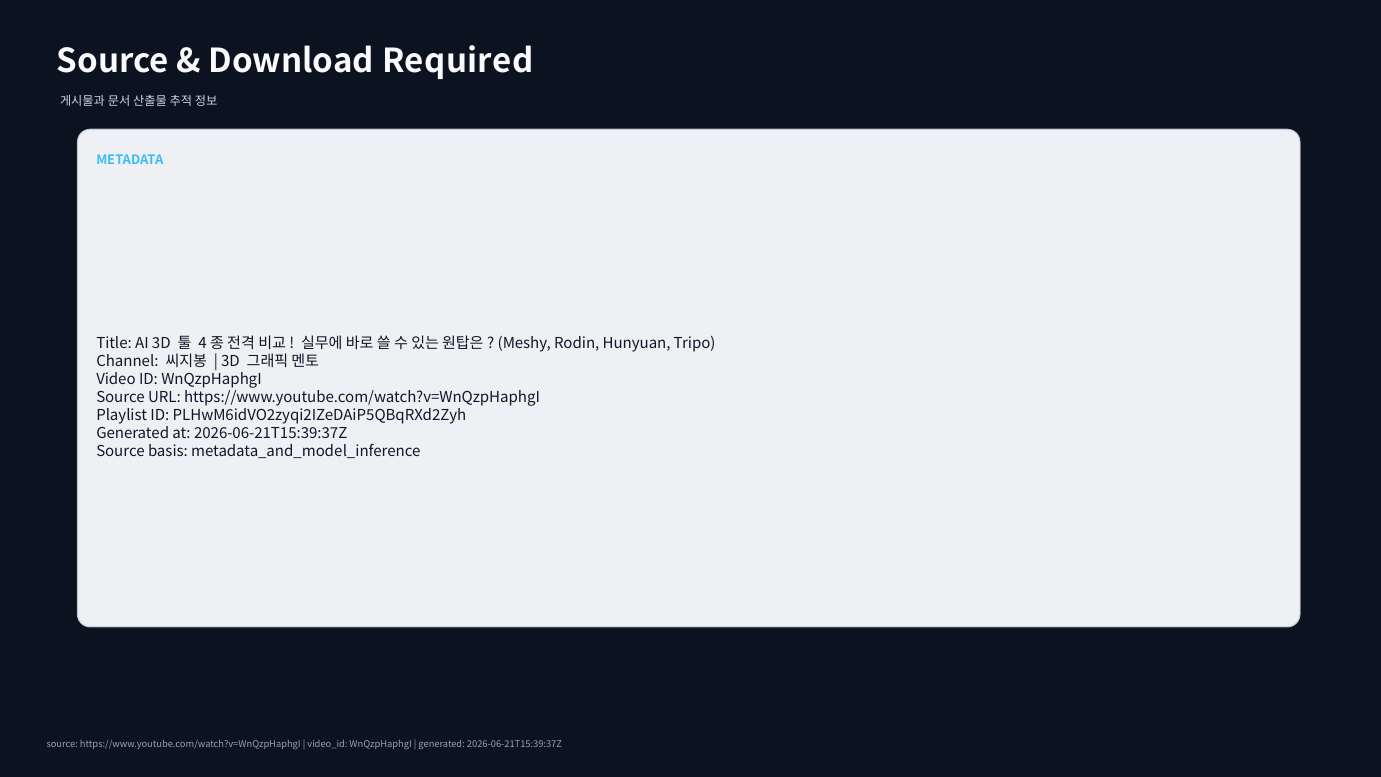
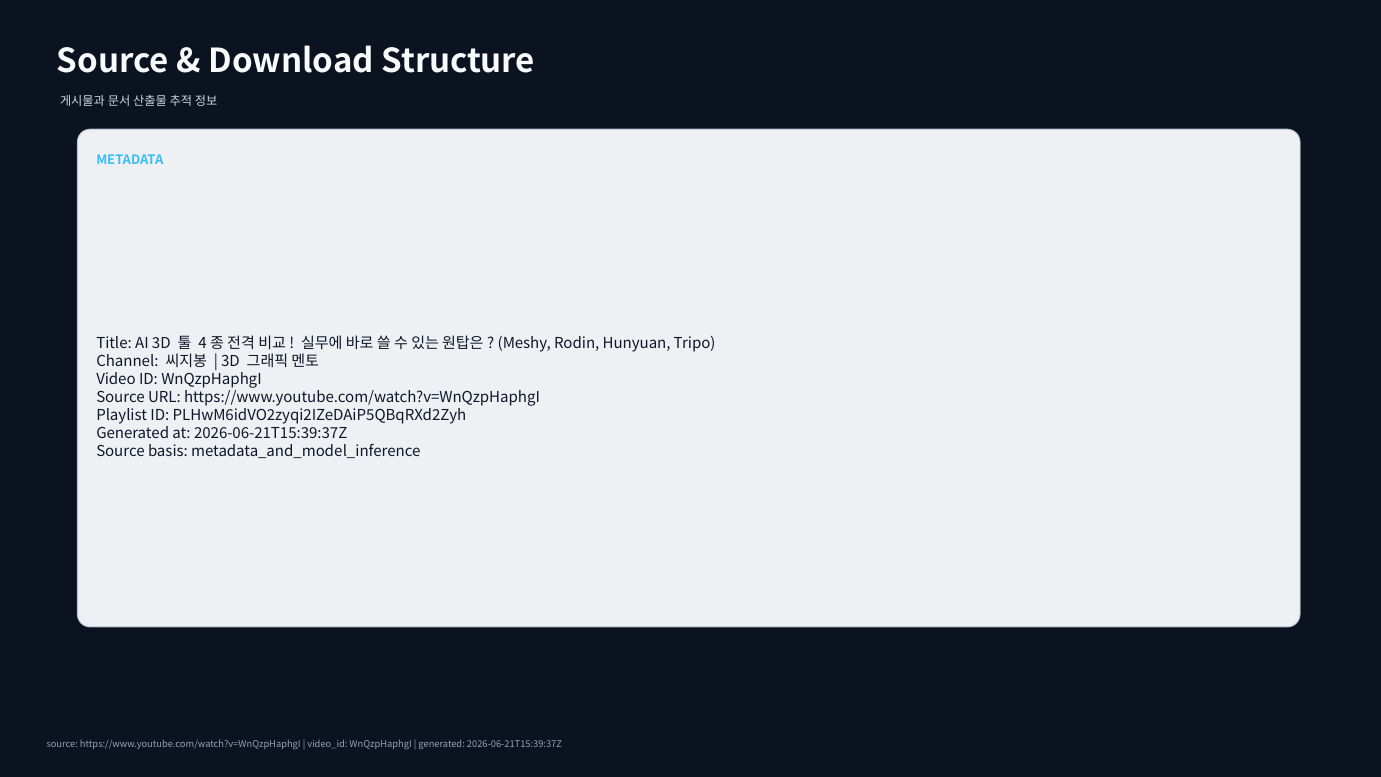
Required: Required -> Structure (458, 62)
